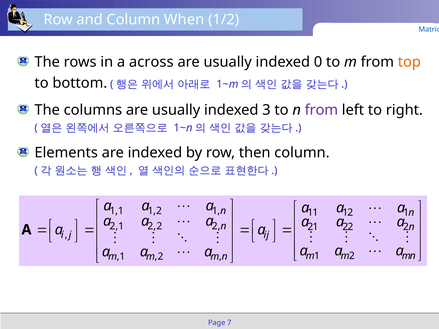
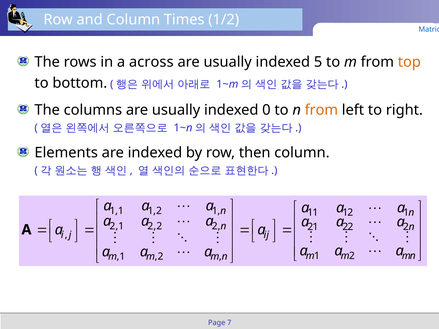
When: When -> Times (184, 20)
0: 0 -> 5 (318, 62)
3: 3 -> 0 (266, 110)
from colour: purple -> orange (321, 110)
